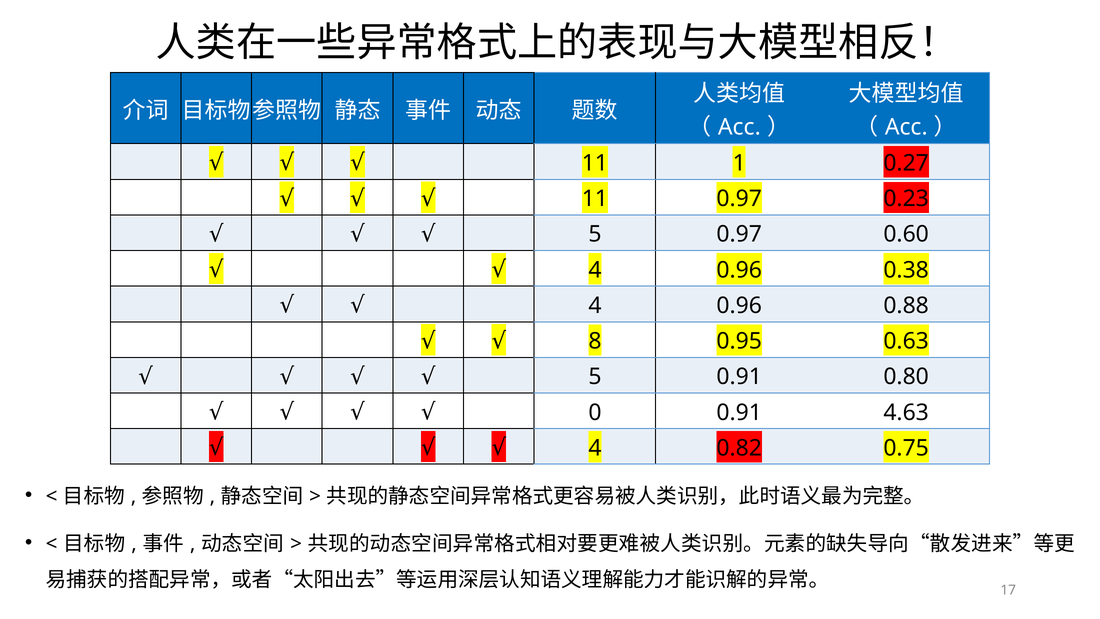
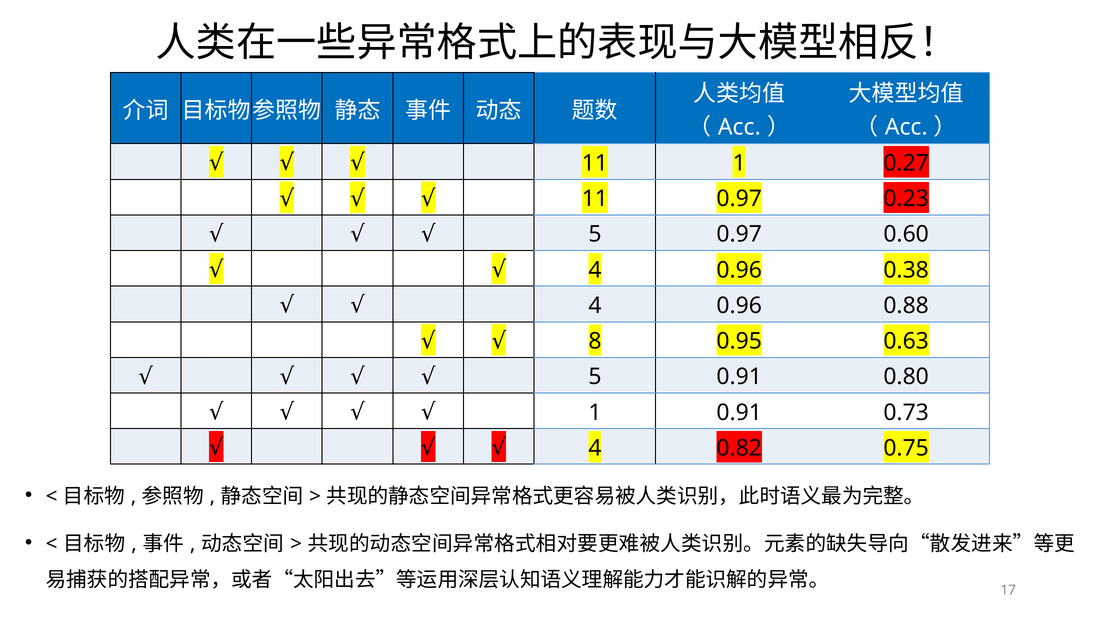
0: 0 -> 1 (595, 412)
4.63: 4.63 -> 0.73 (906, 412)
